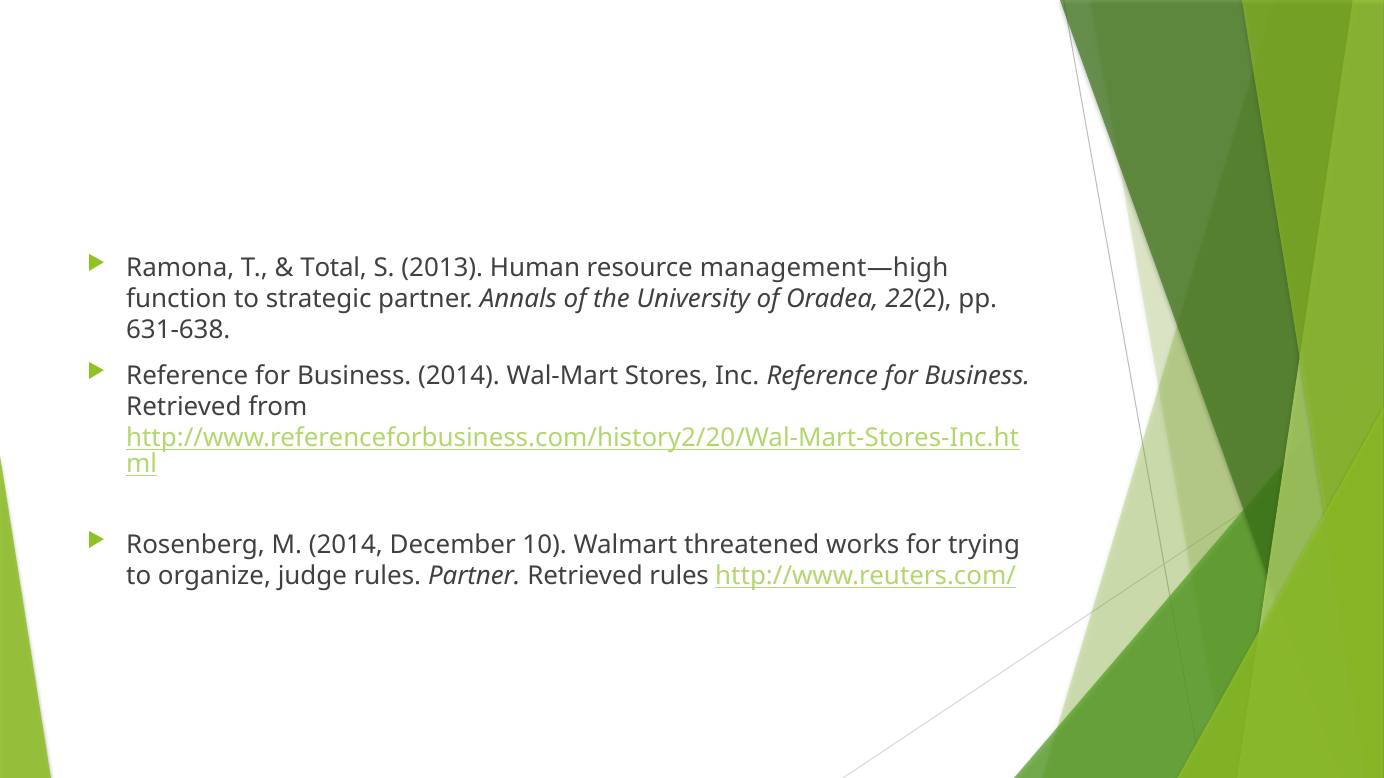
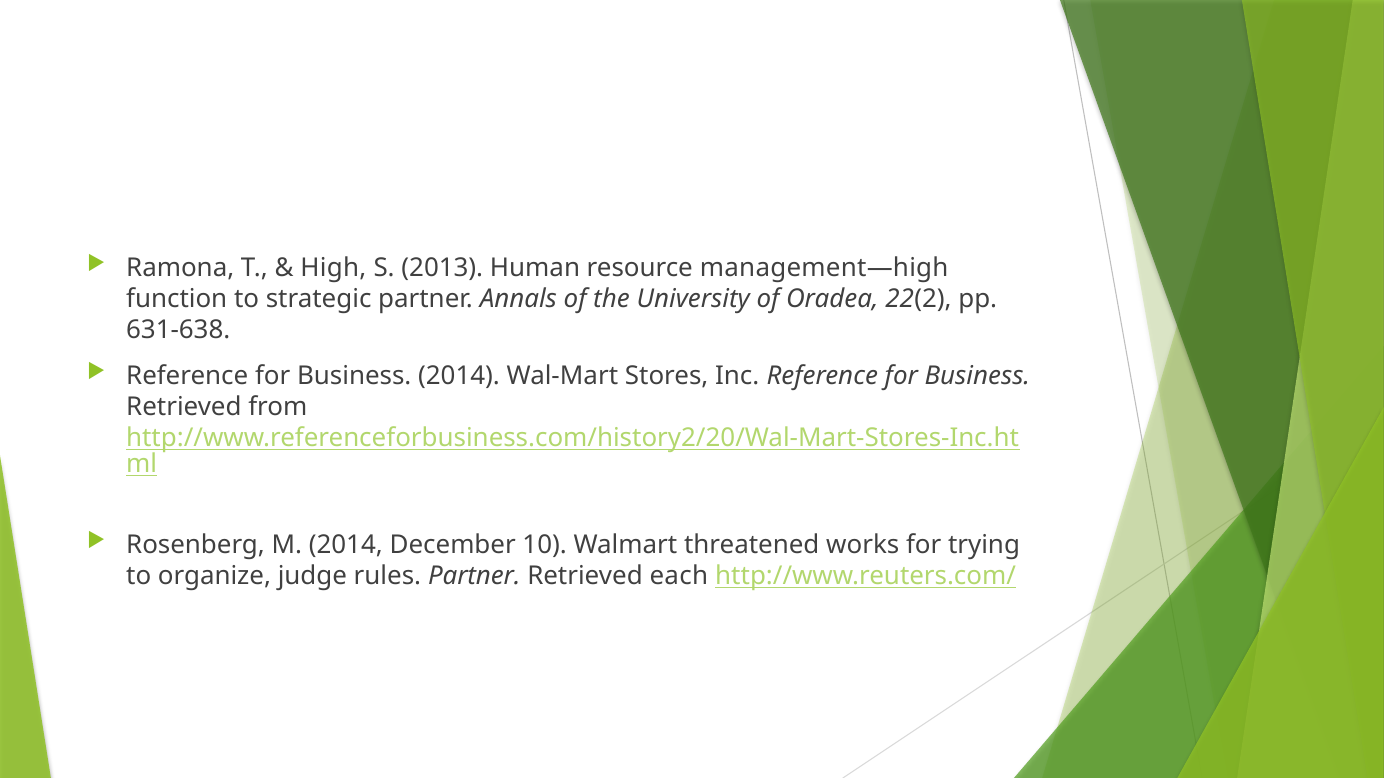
Total: Total -> High (333, 268)
Retrieved rules: rules -> each (679, 576)
